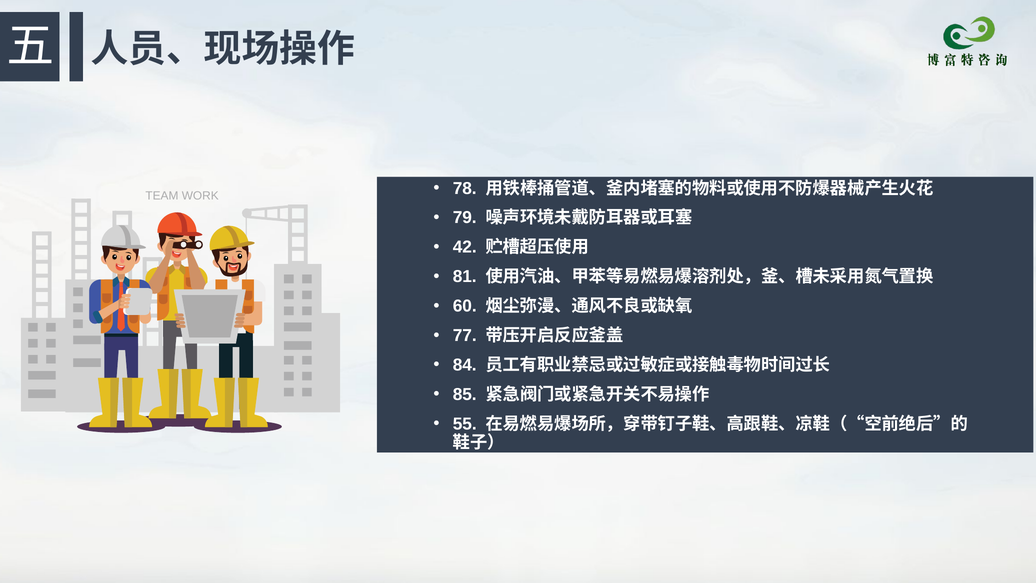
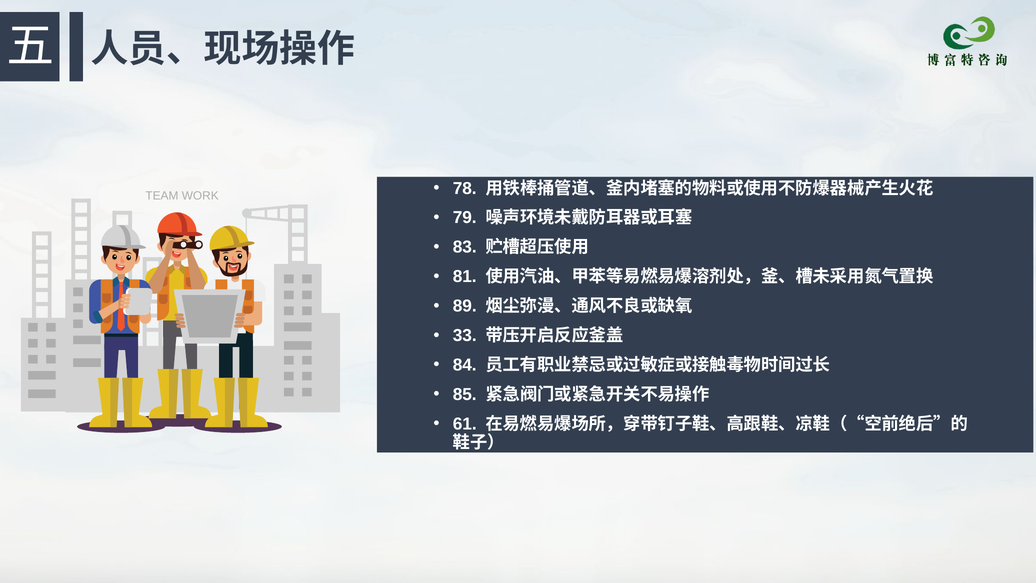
42: 42 -> 83 (465, 247)
60: 60 -> 89 (465, 306)
77: 77 -> 33 (465, 335)
55: 55 -> 61 (465, 424)
